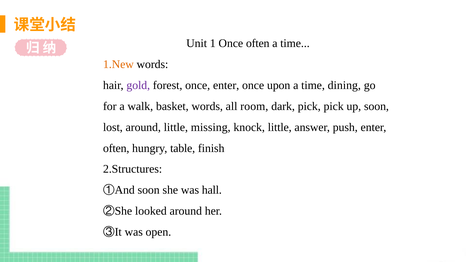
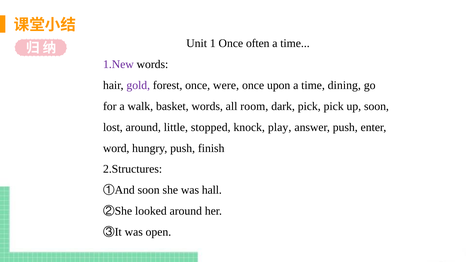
1.New colour: orange -> purple (118, 64)
once enter: enter -> were (226, 85)
missing: missing -> stopped (211, 127)
knock little: little -> play (280, 127)
often: often -> word (116, 148)
hungry table: table -> push (183, 148)
